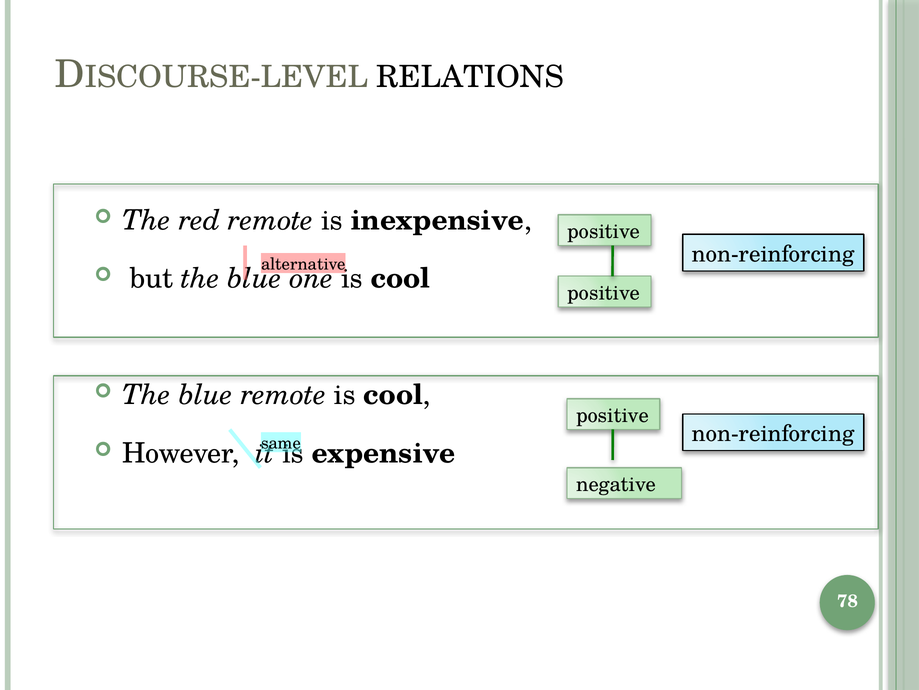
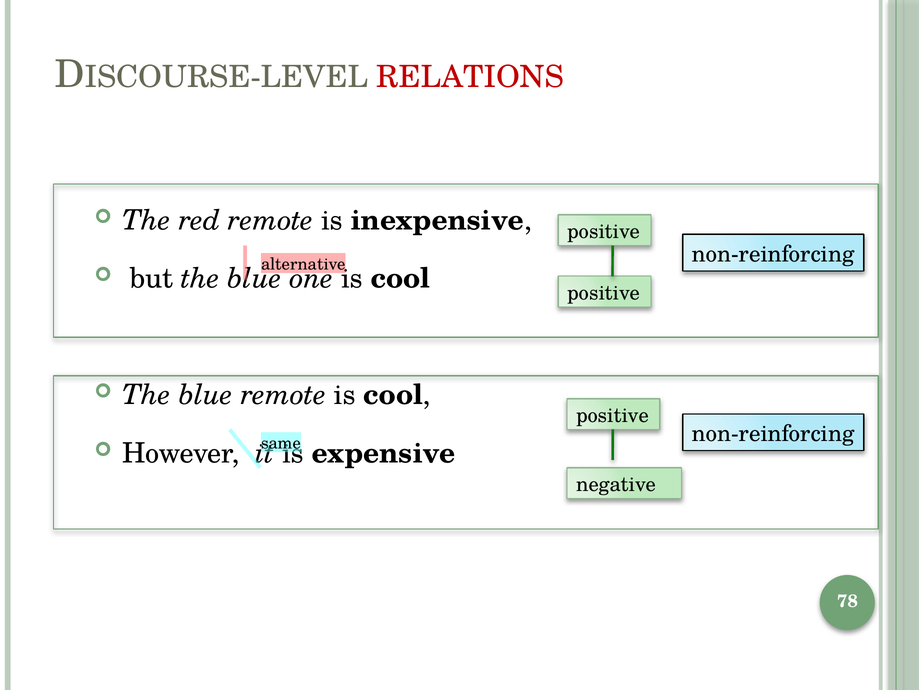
RELATIONS colour: black -> red (470, 77)
